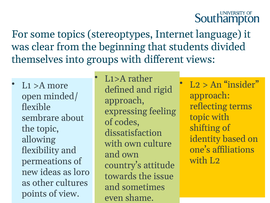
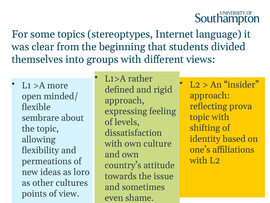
terms: terms -> prova (241, 106)
codes: codes -> levels (127, 122)
